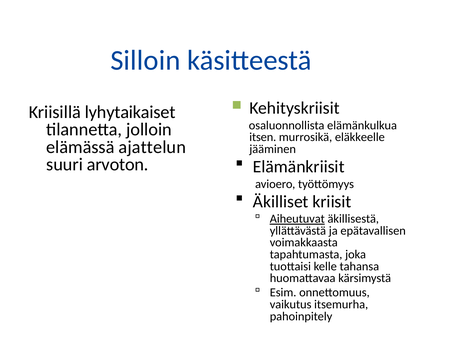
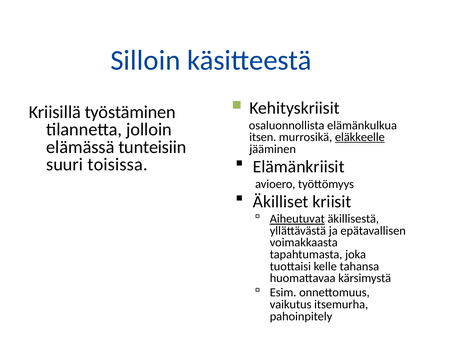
lyhytaikaiset: lyhytaikaiset -> työstäminen (130, 112)
eläkkeelle underline: none -> present (360, 137)
ajattelun: ajattelun -> tunteisiin (152, 147)
arvoton: arvoton -> toisissa (118, 165)
